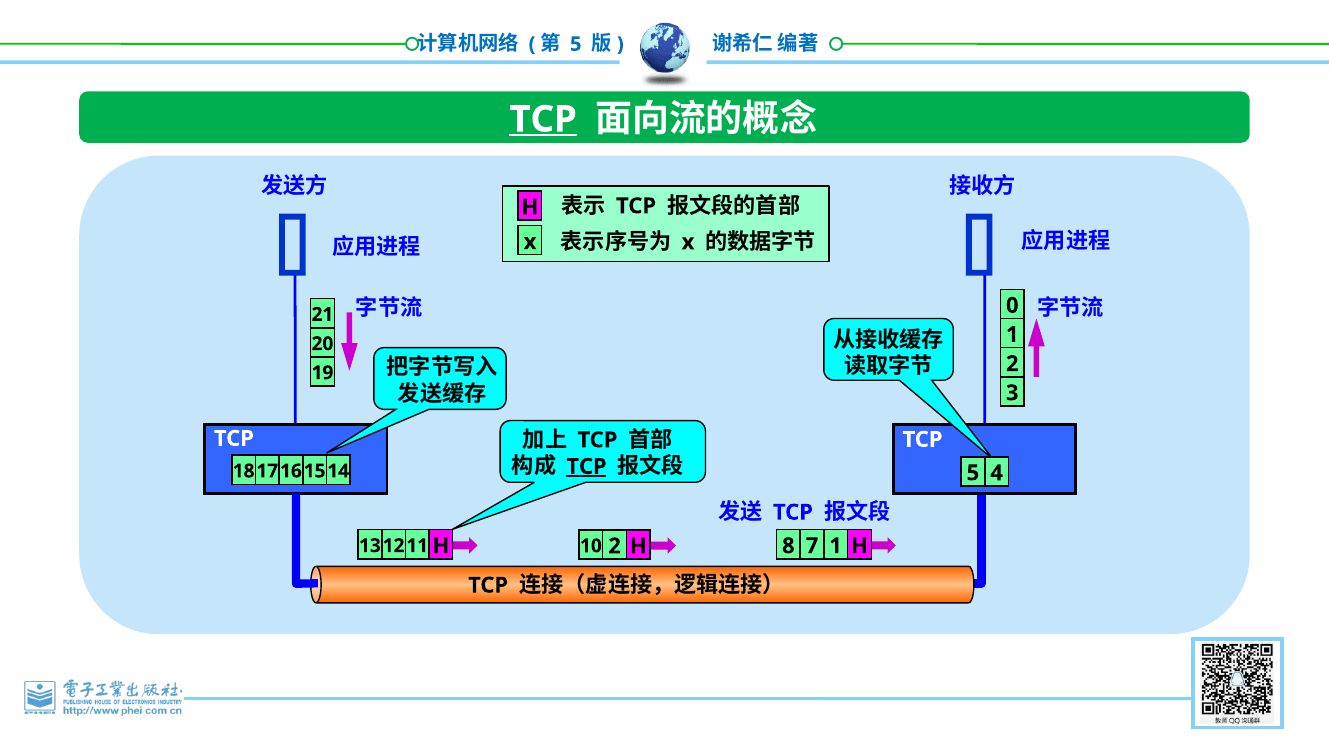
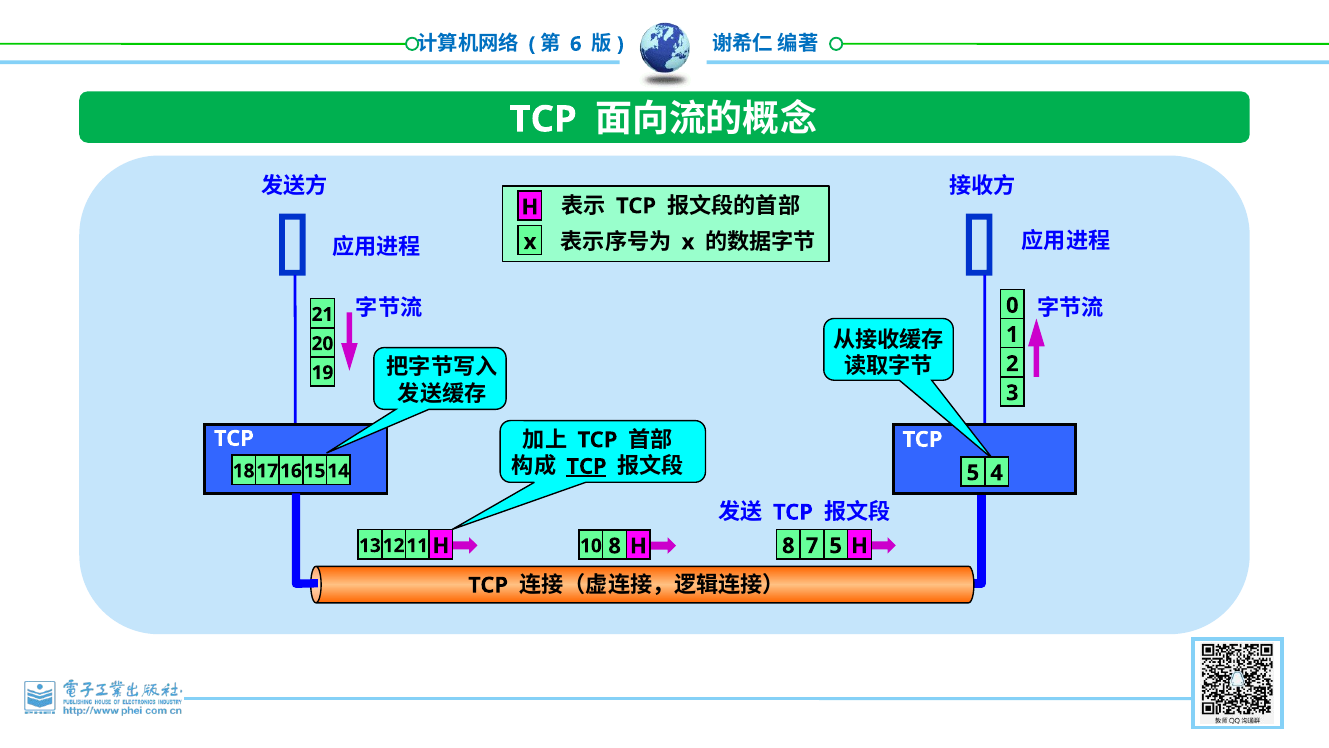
5: 5 -> 6 (576, 44)
TCP underline: present -> none (543, 119)
10 2: 2 -> 8 (615, 546)
7 1: 1 -> 5 (836, 546)
